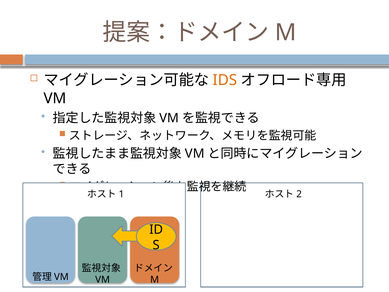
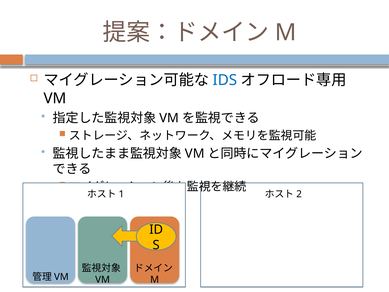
IDS colour: orange -> blue (225, 80)
